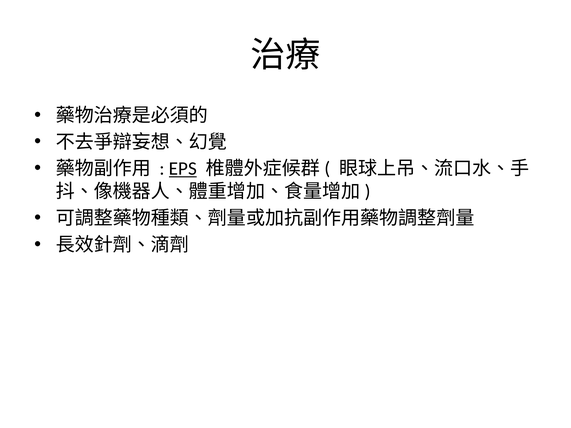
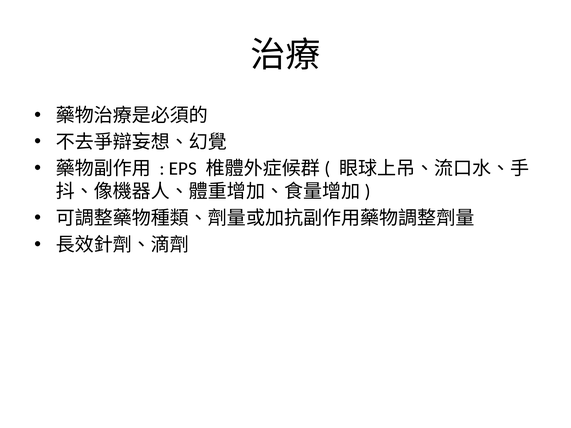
EPS underline: present -> none (183, 169)
